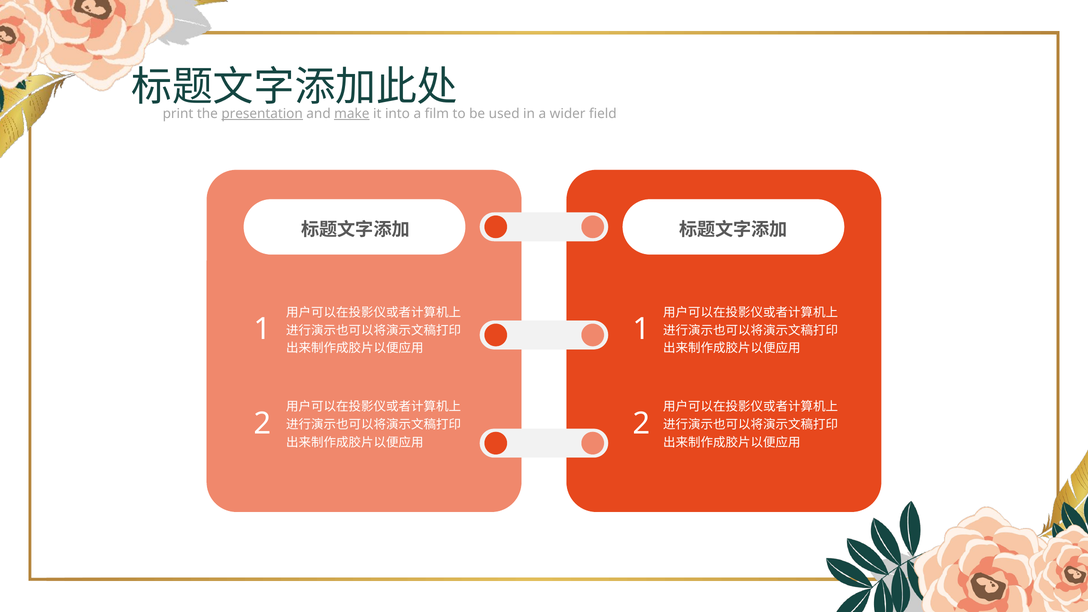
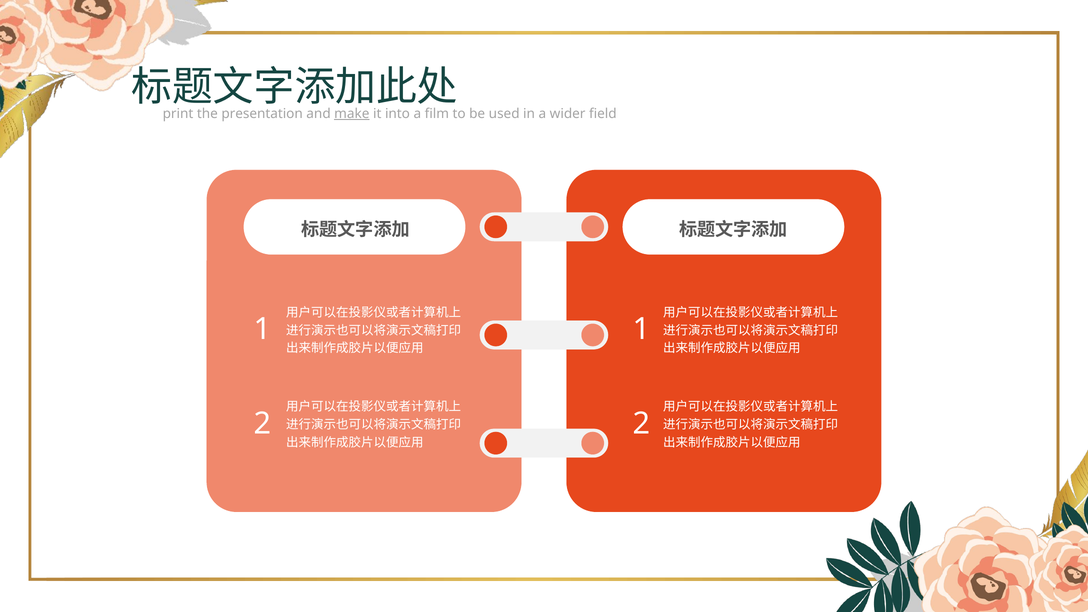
presentation underline: present -> none (262, 114)
